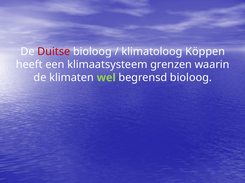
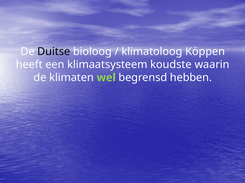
Duitse colour: red -> black (54, 52)
grenzen: grenzen -> koudste (171, 65)
begrensd bioloog: bioloog -> hebben (191, 78)
